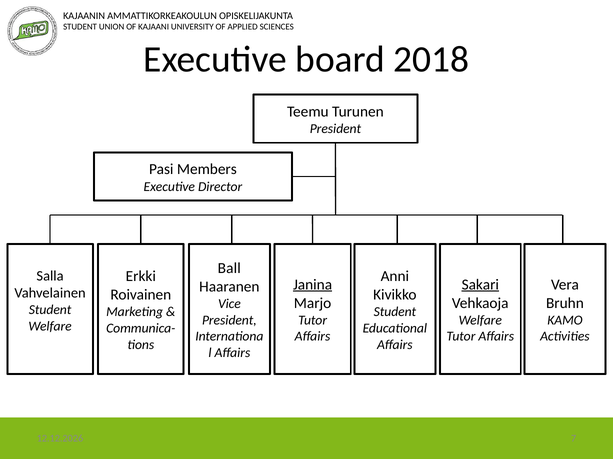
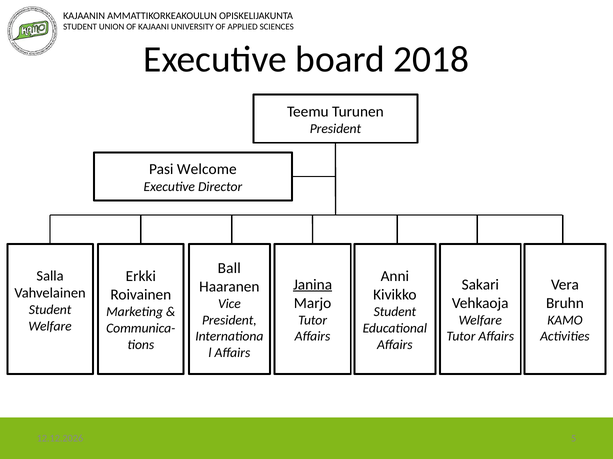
Members: Members -> Welcome (207, 170)
Sakari underline: present -> none (480, 285)
7: 7 -> 5 (574, 439)
